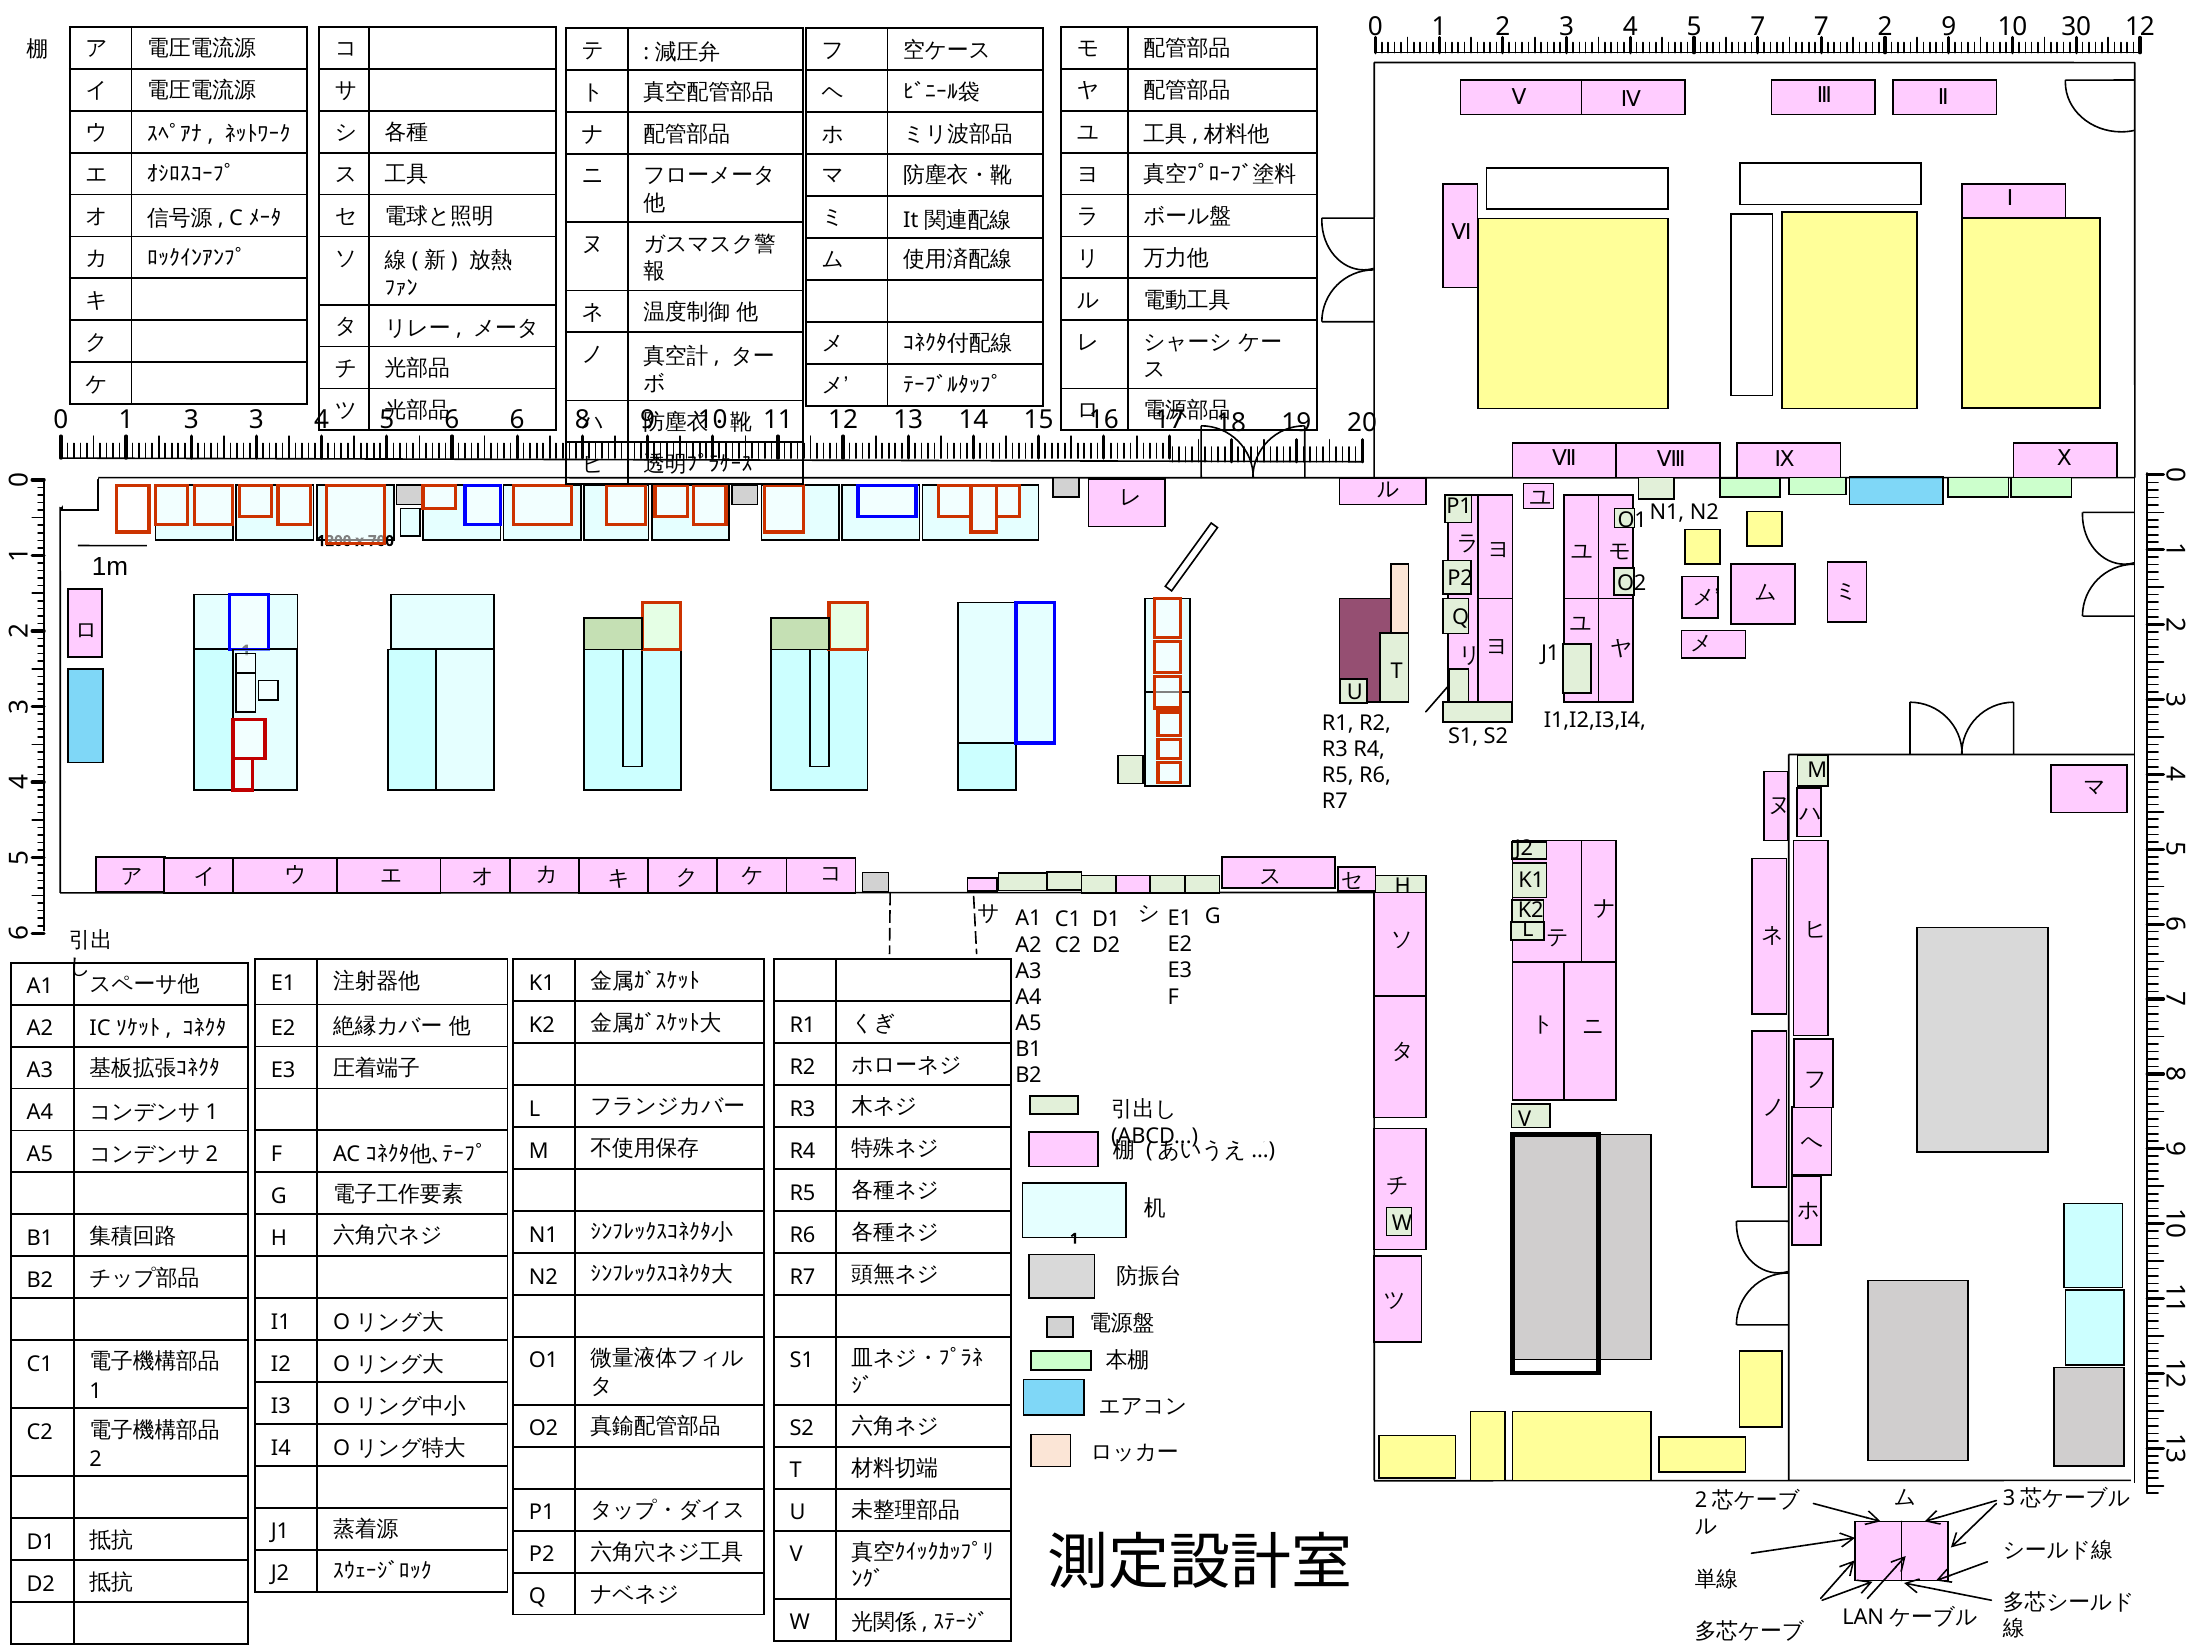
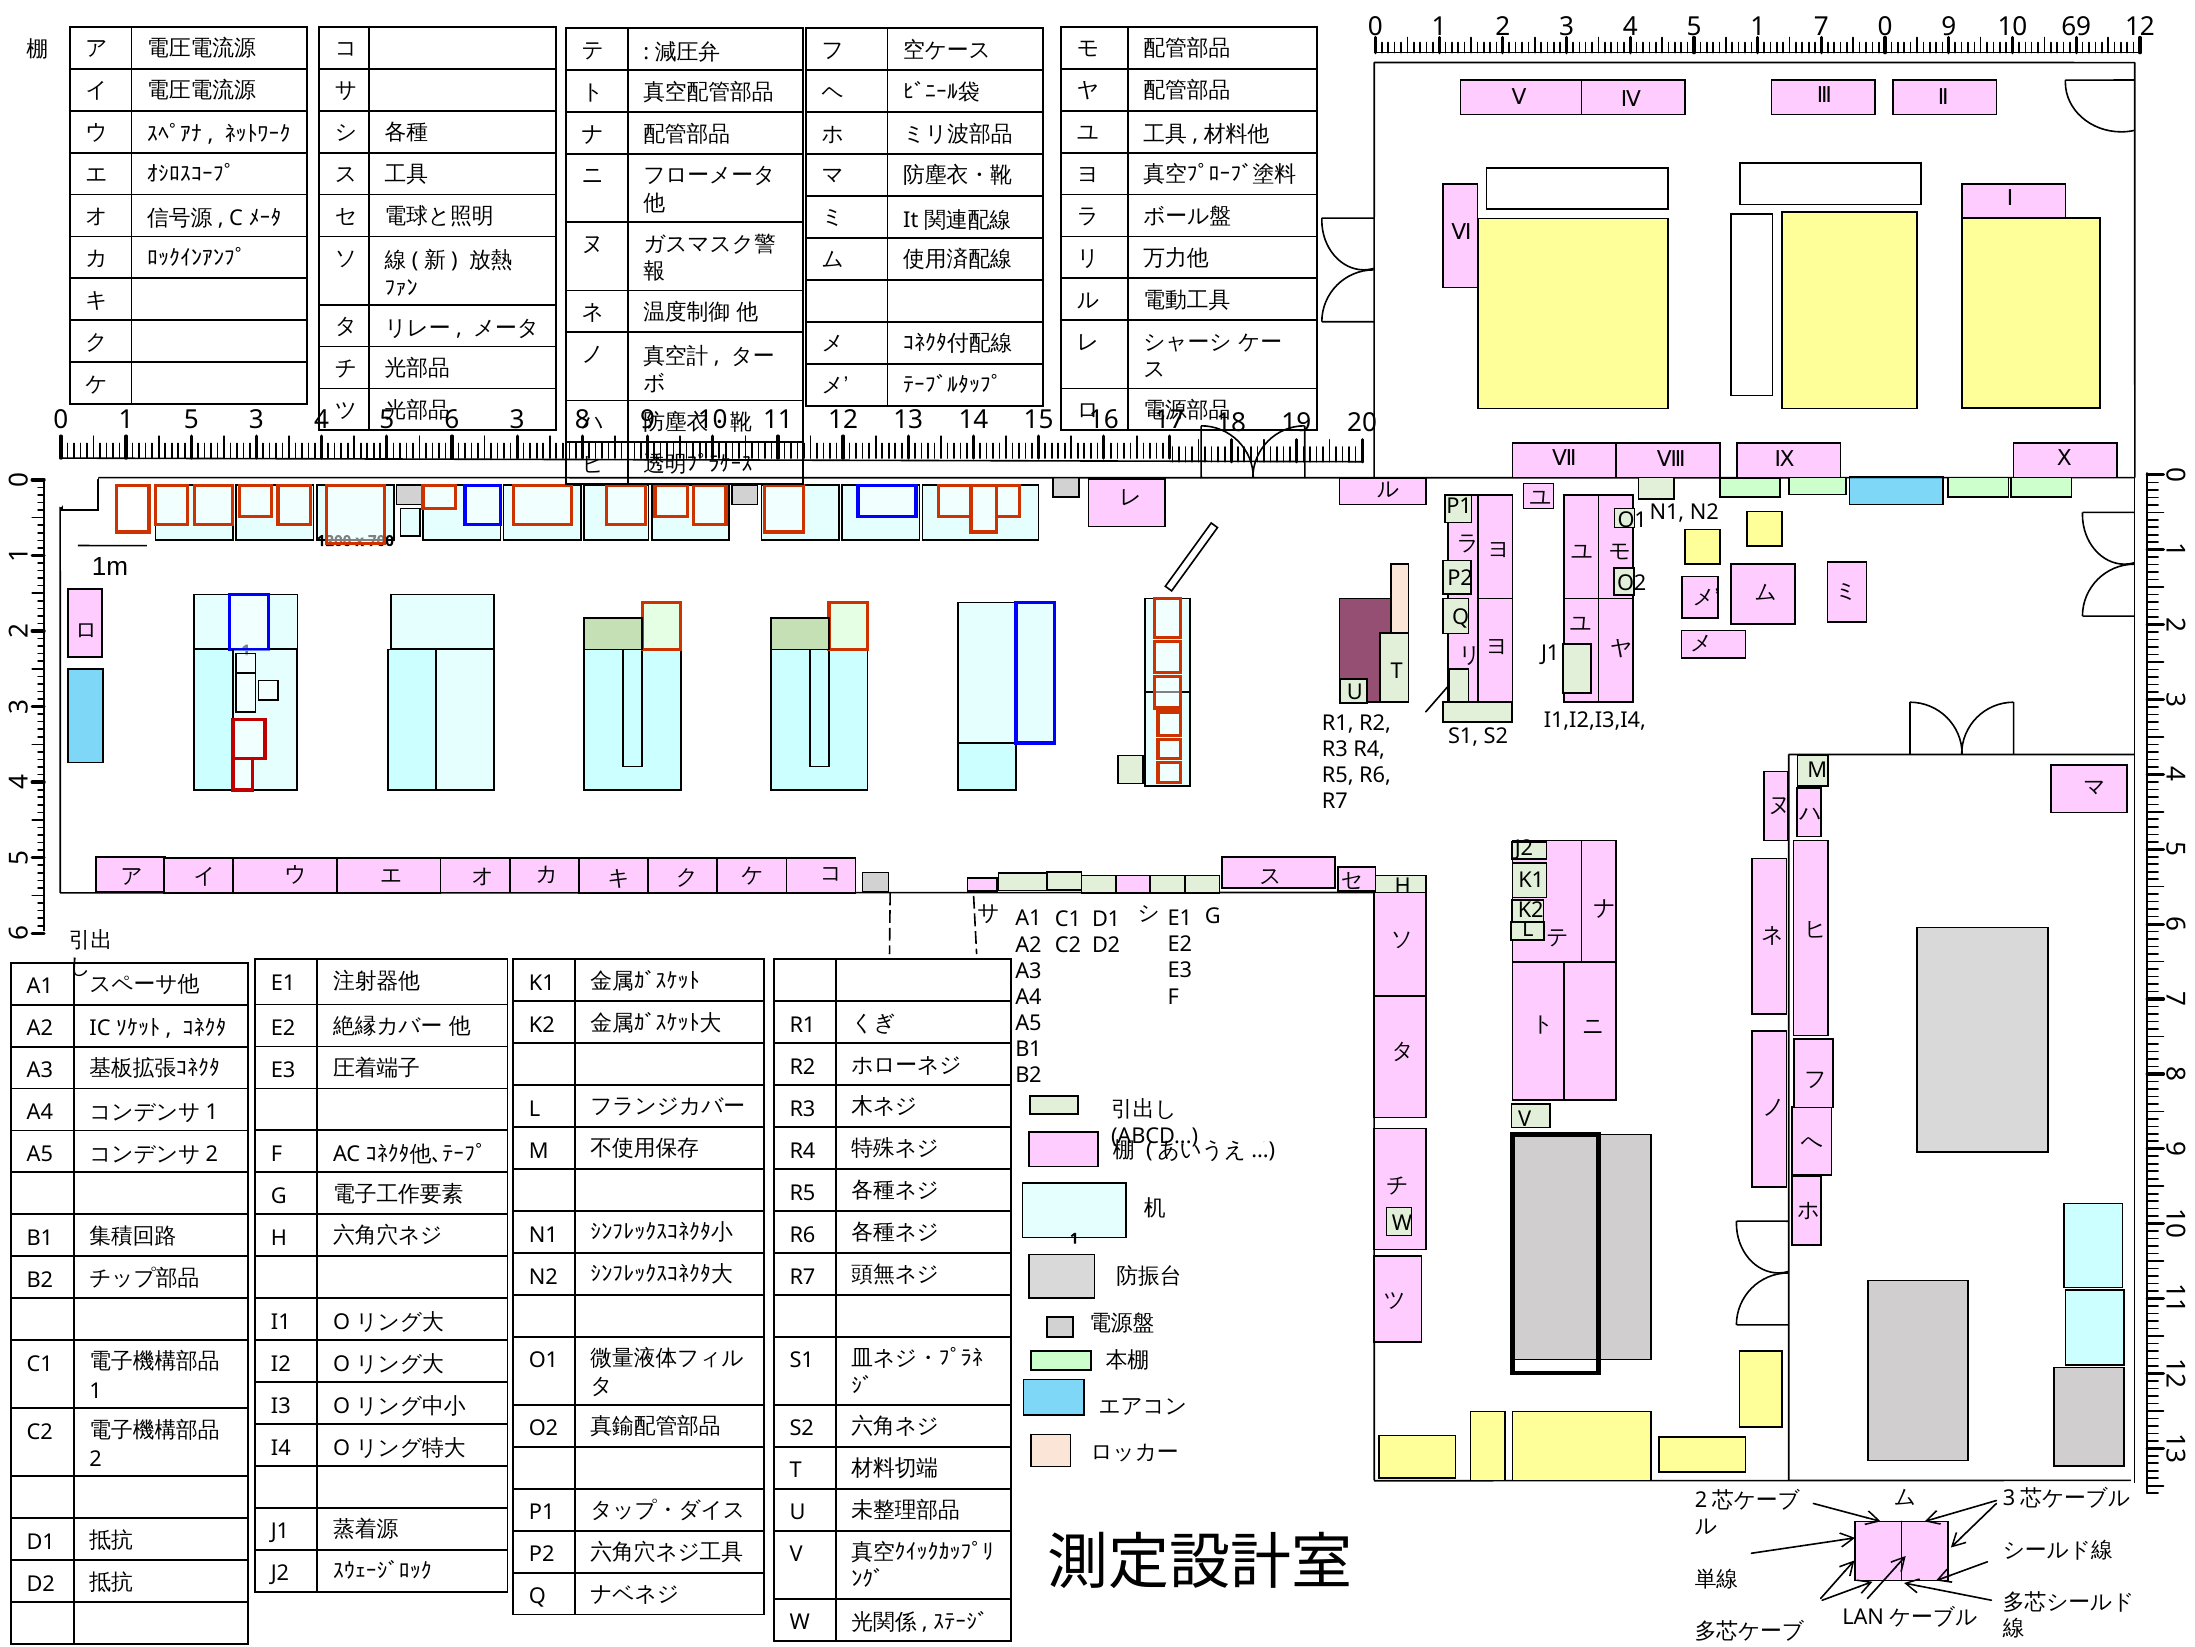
5 7: 7 -> 1 (1758, 27)
7 2: 2 -> 0 (1885, 27)
30: 30 -> 69 (2076, 27)
0 1 3: 3 -> 5 (191, 419)
6 6: 6 -> 3 (517, 419)
